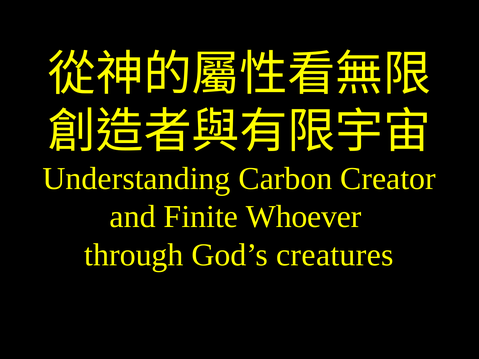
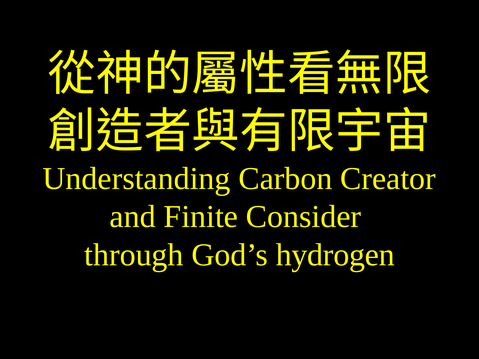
Whoever: Whoever -> Consider (304, 217)
creatures: creatures -> hydrogen (335, 255)
